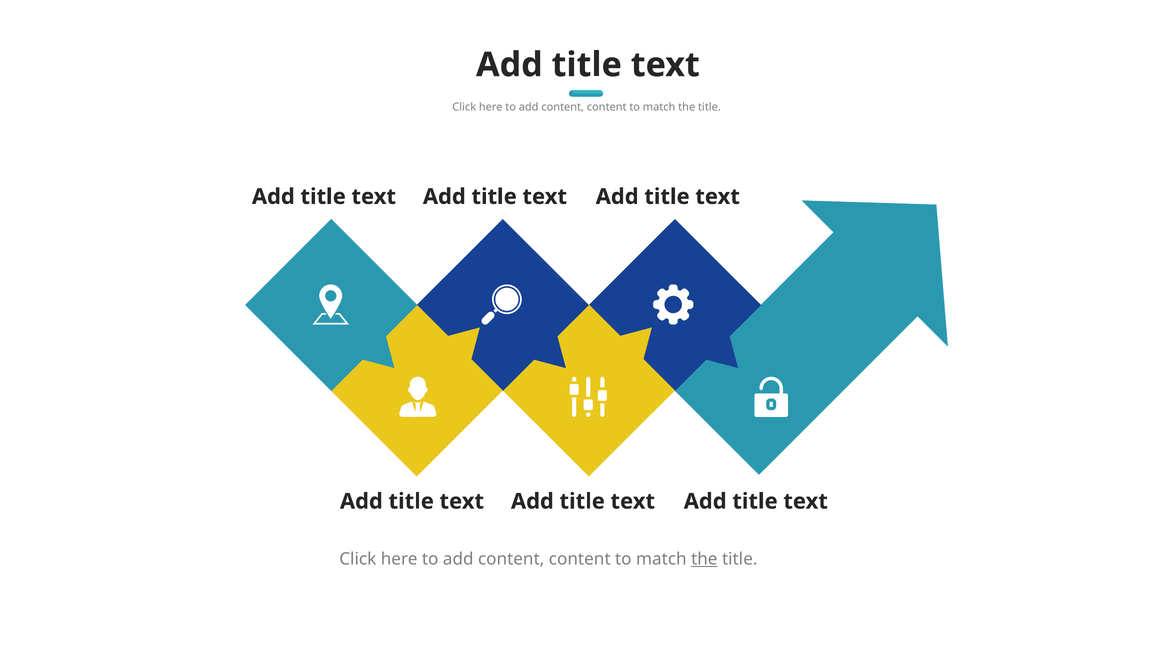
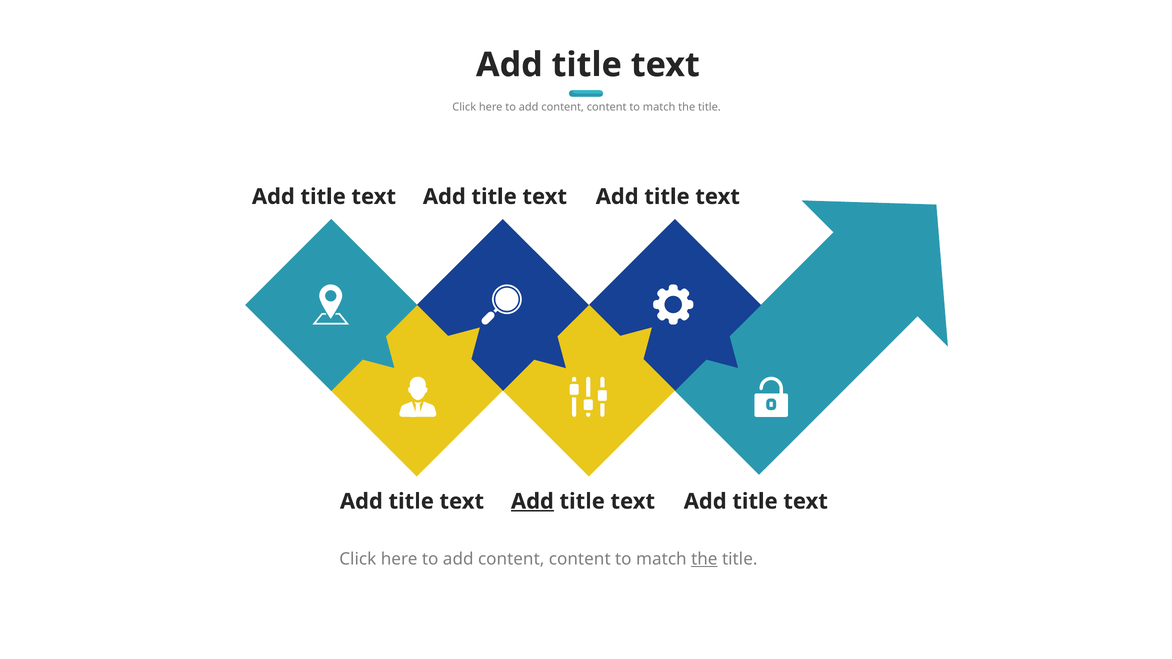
Add underline: none -> present (532, 502)
